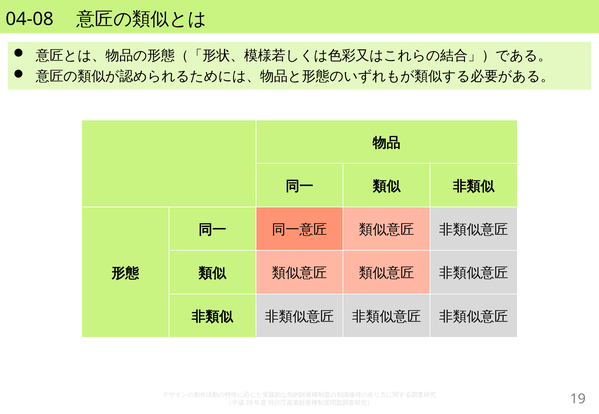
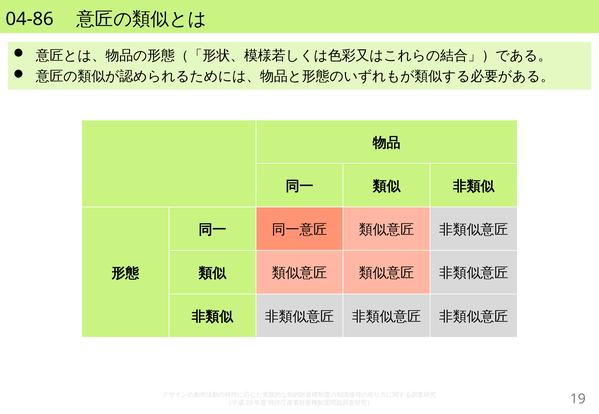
04-08: 04-08 -> 04-86 (30, 19)
